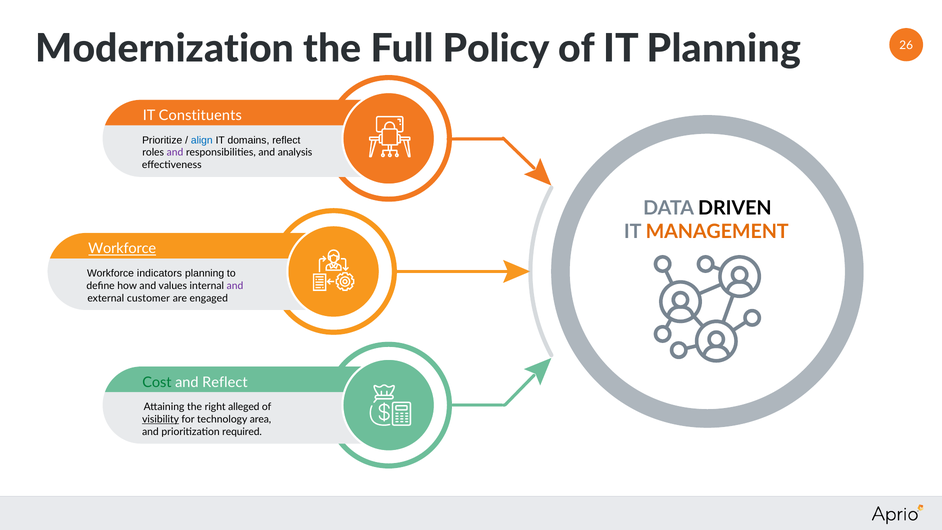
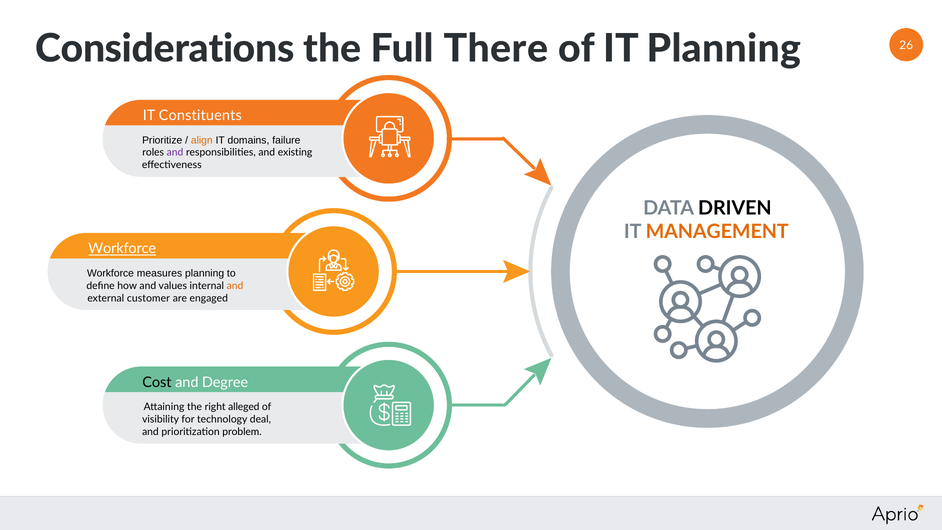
Modernization: Modernization -> Considerations (165, 49)
Policy: Policy -> There (496, 49)
align colour: blue -> orange (202, 140)
domains reflect: reflect -> failure (286, 140)
analysis: analysis -> existing (295, 153)
indicators: indicators -> measures (160, 273)
and colour: purple -> orange (235, 286)
Cost colour: green -> black (157, 382)
and Reflect: Reflect -> Degree (225, 382)
visibility underline: present -> none (161, 419)
area: area -> deal (260, 419)
required: required -> problem (242, 432)
